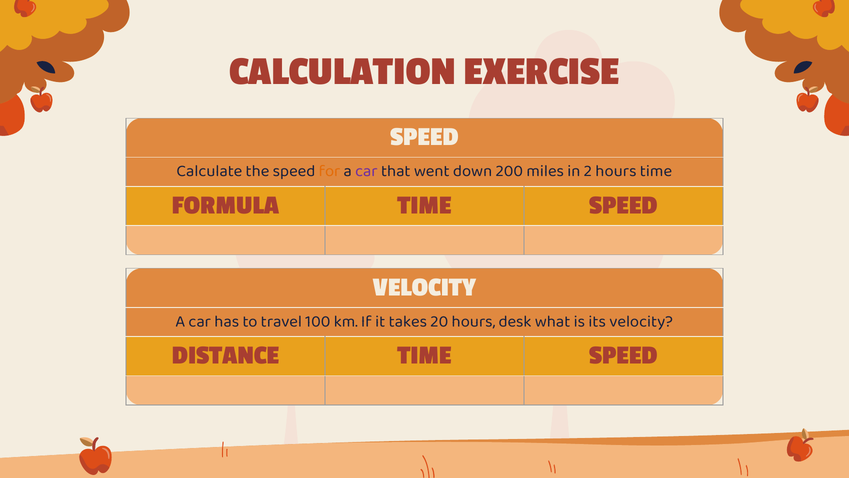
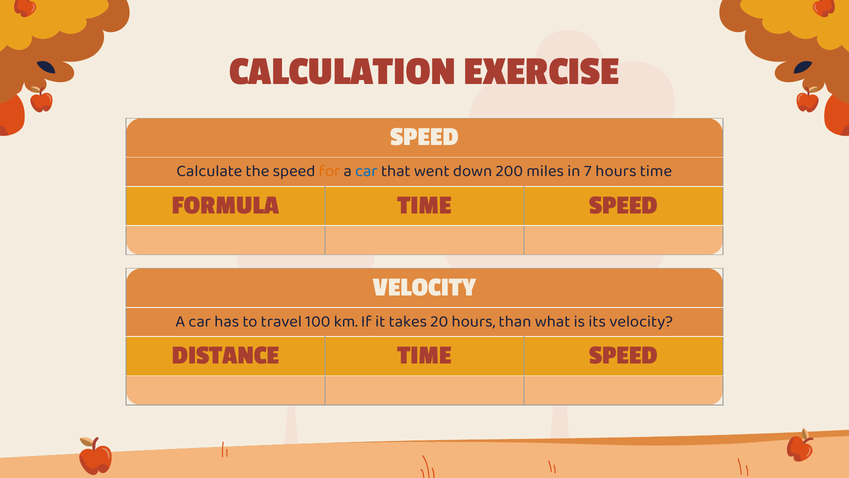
car colour: purple -> blue (366, 171)
2: 2 -> 7 (588, 171)
desk: desk -> than (515, 321)
